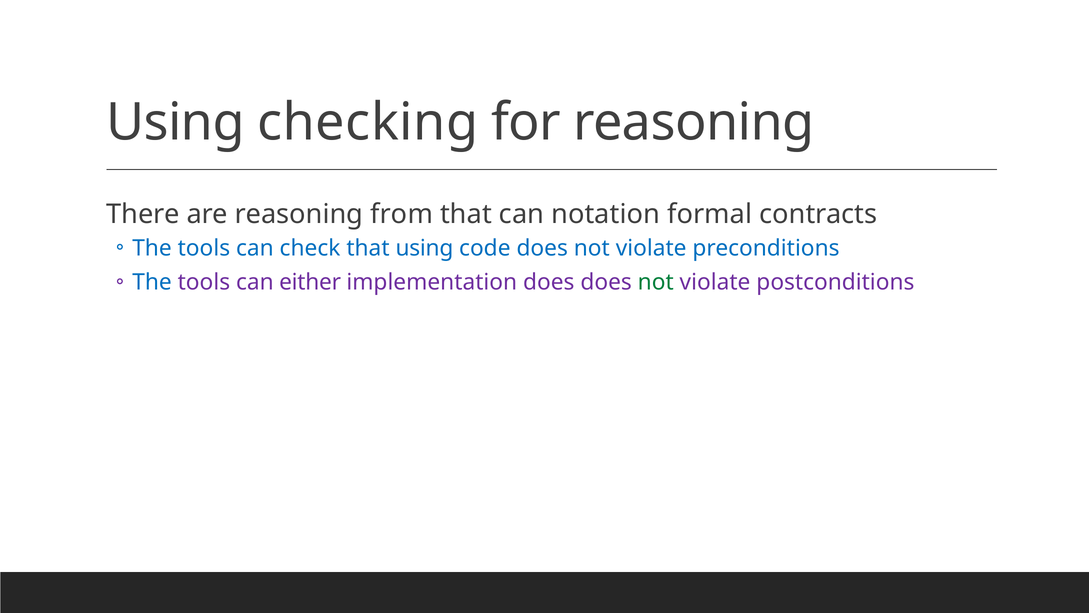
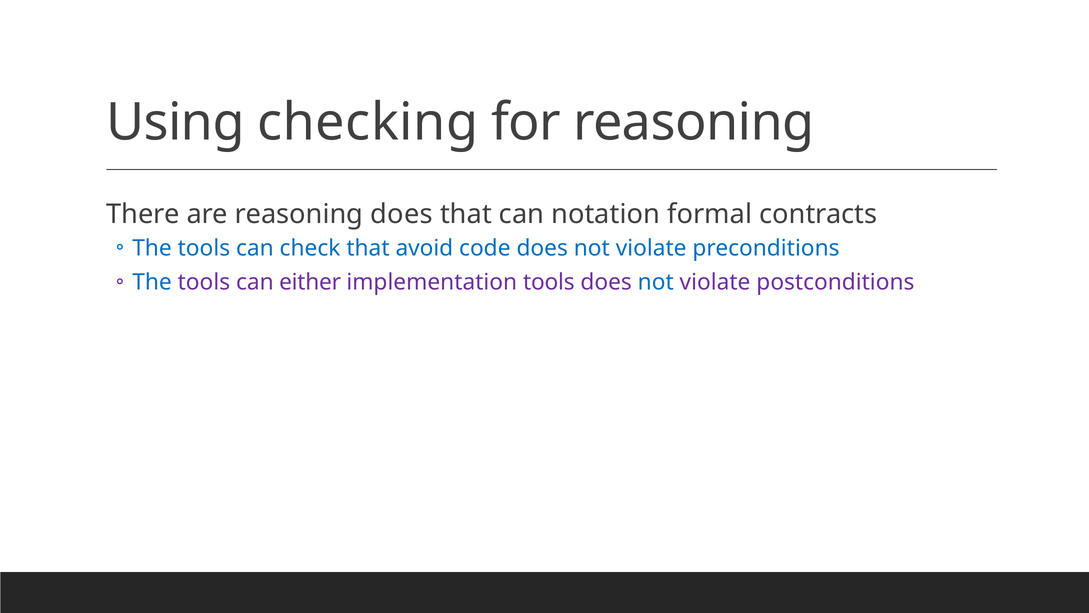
reasoning from: from -> does (402, 214)
that using: using -> avoid (424, 248)
implementation does: does -> tools (549, 282)
not colour: green -> blue (656, 282)
